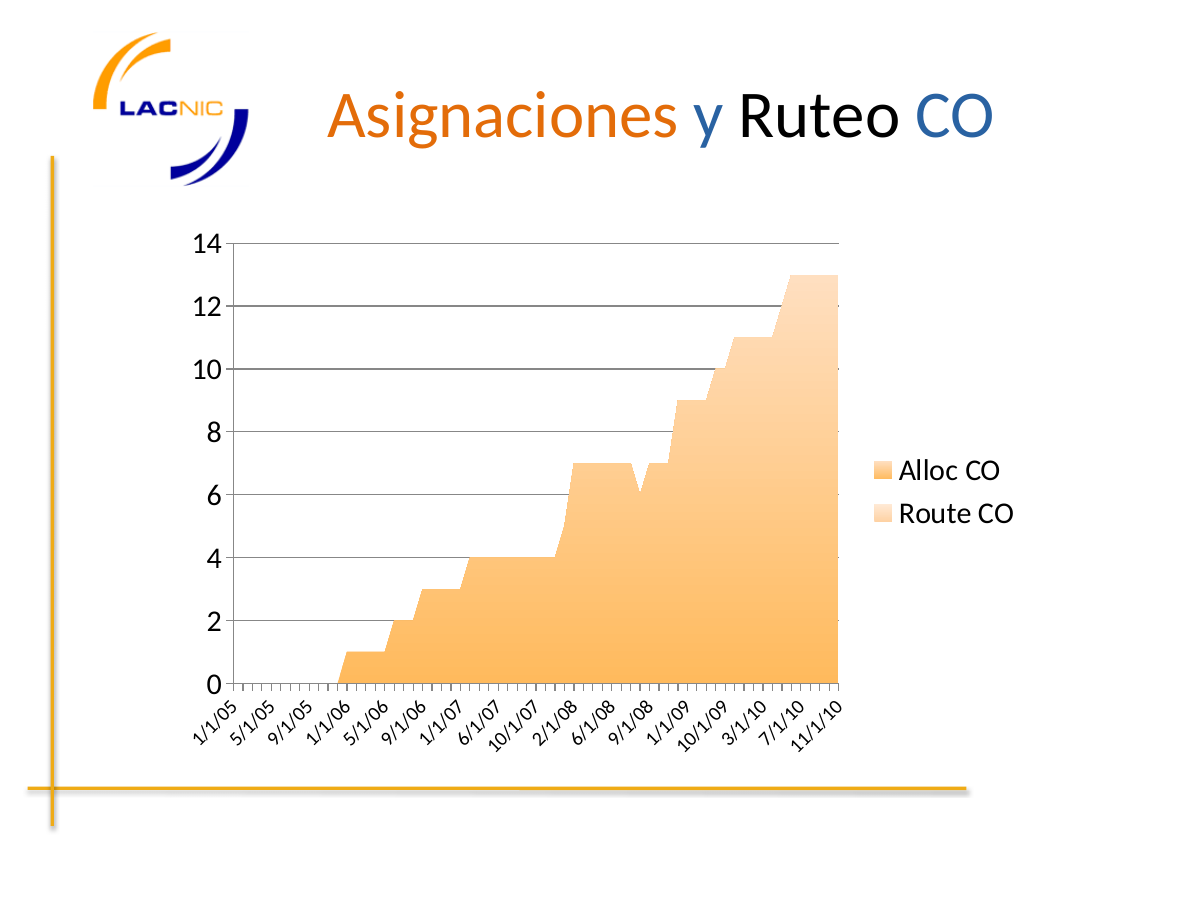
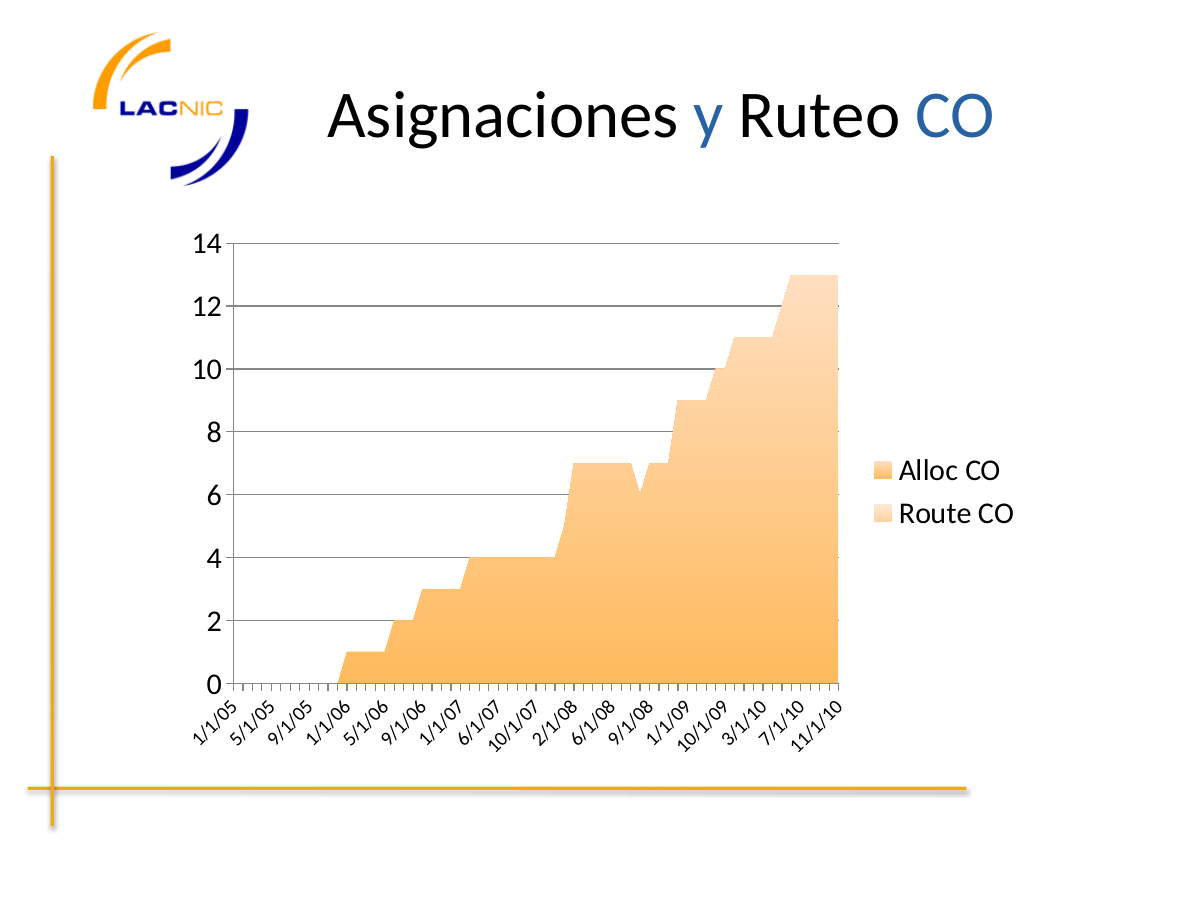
Asignaciones colour: orange -> black (503, 116)
